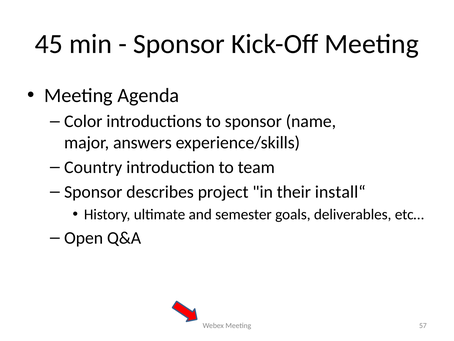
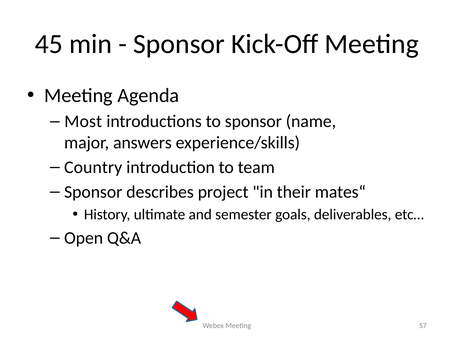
Color: Color -> Most (83, 121)
install“: install“ -> mates“ (340, 192)
